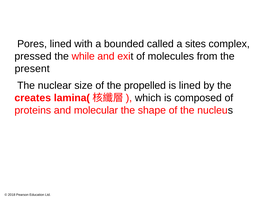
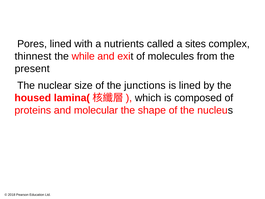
bounded: bounded -> nutrients (124, 44)
pressed: pressed -> thinnest (33, 56)
propelled: propelled -> junctions (145, 85)
creates: creates -> housed (33, 98)
